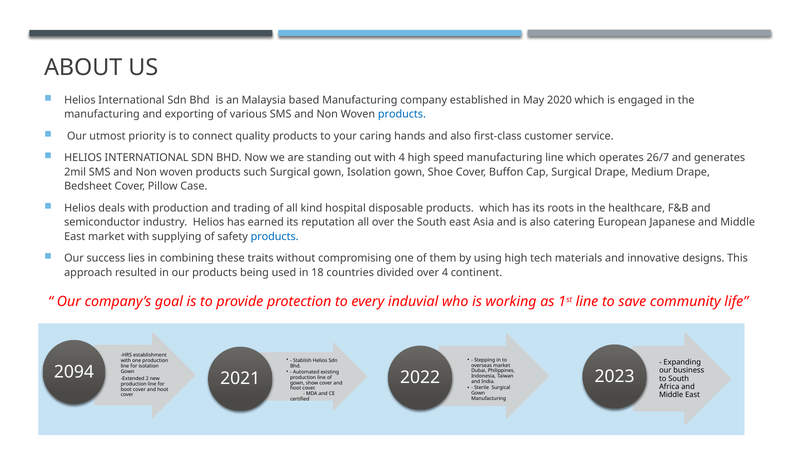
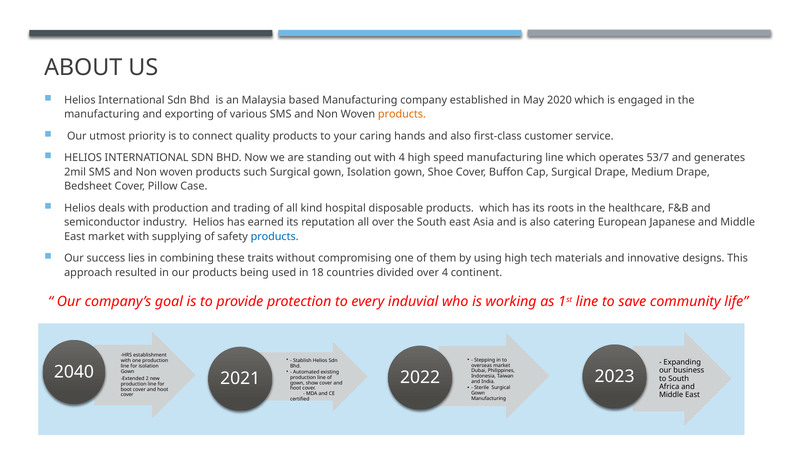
products colour: blue -> orange (402, 114)
26/7: 26/7 -> 53/7 (658, 158)
2094: 2094 -> 2040 (74, 372)
